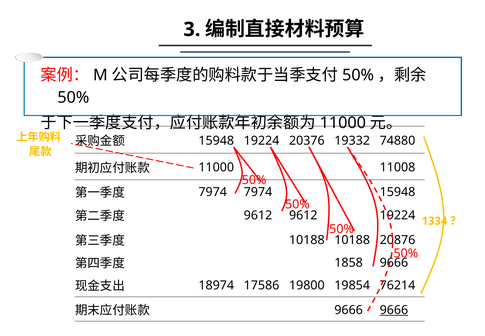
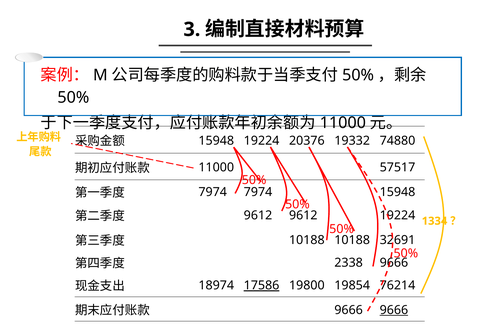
11008: 11008 -> 57517 (397, 167)
20876: 20876 -> 32691 (397, 240)
1858: 1858 -> 2338 (349, 263)
17586 underline: none -> present (262, 285)
